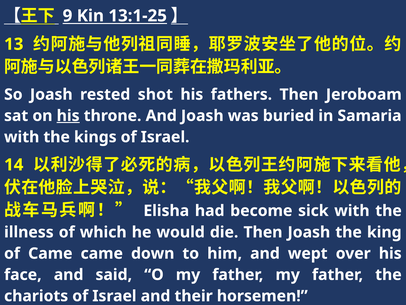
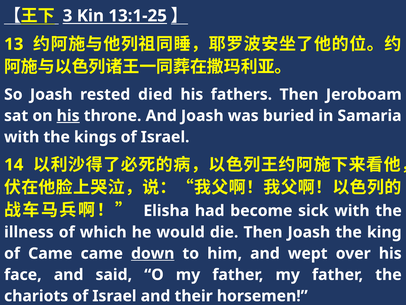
9: 9 -> 3 (67, 16)
shot: shot -> died (155, 94)
down underline: none -> present (153, 253)
